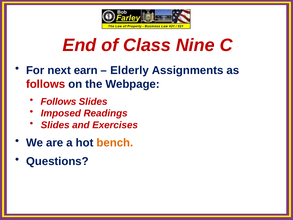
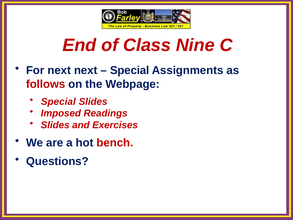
next earn: earn -> next (86, 70)
Elderly: Elderly -> Special (130, 70)
Follows: Follows -> Special (58, 101)
bench colour: orange -> red (115, 143)
